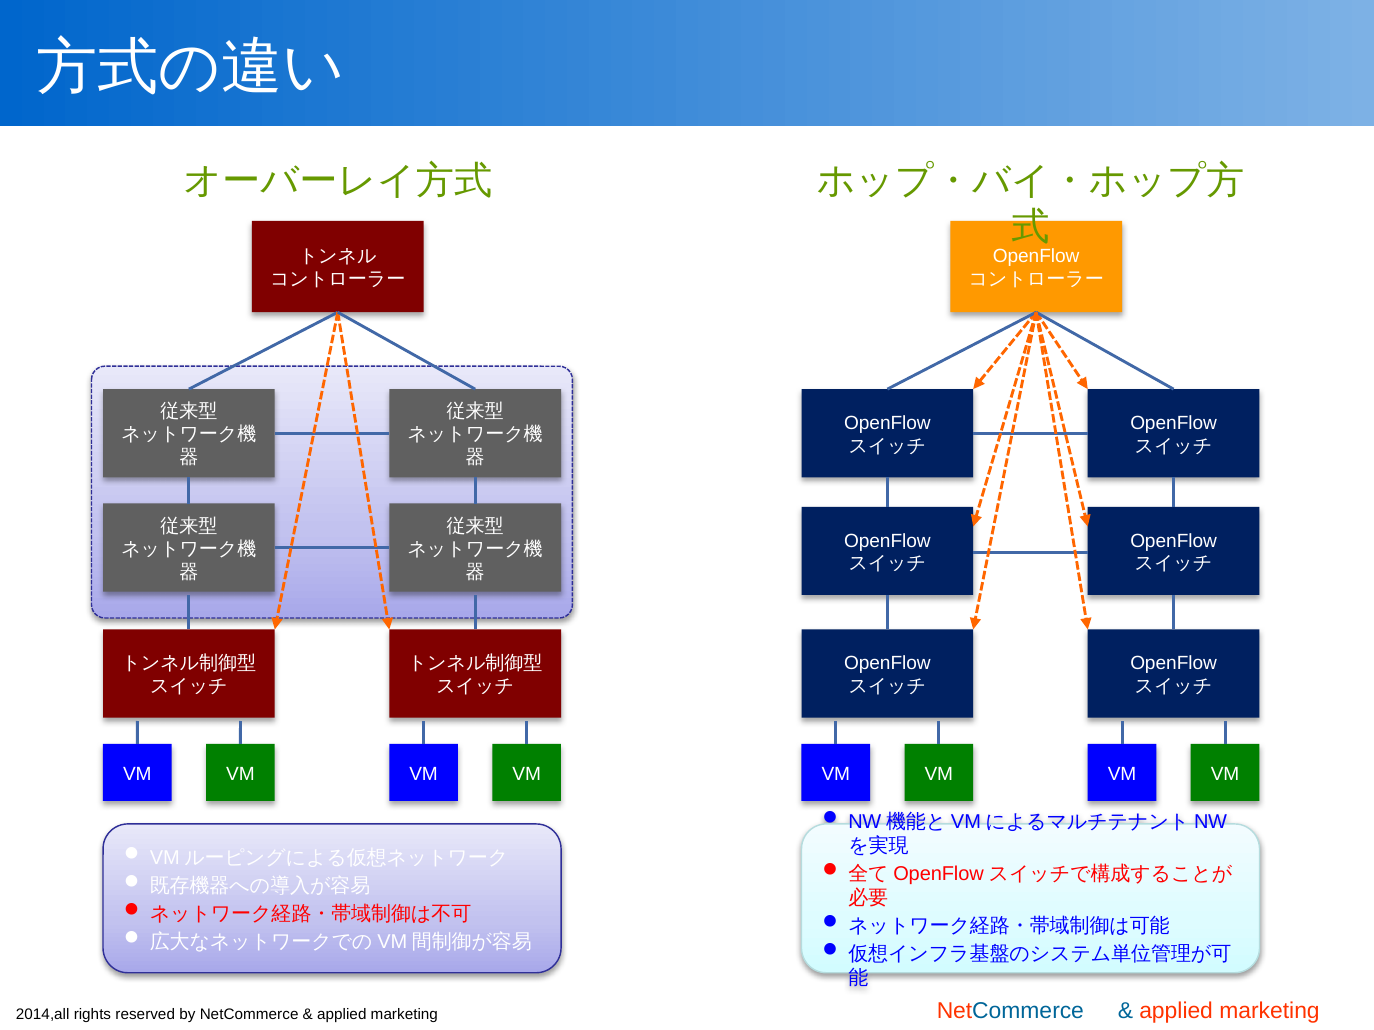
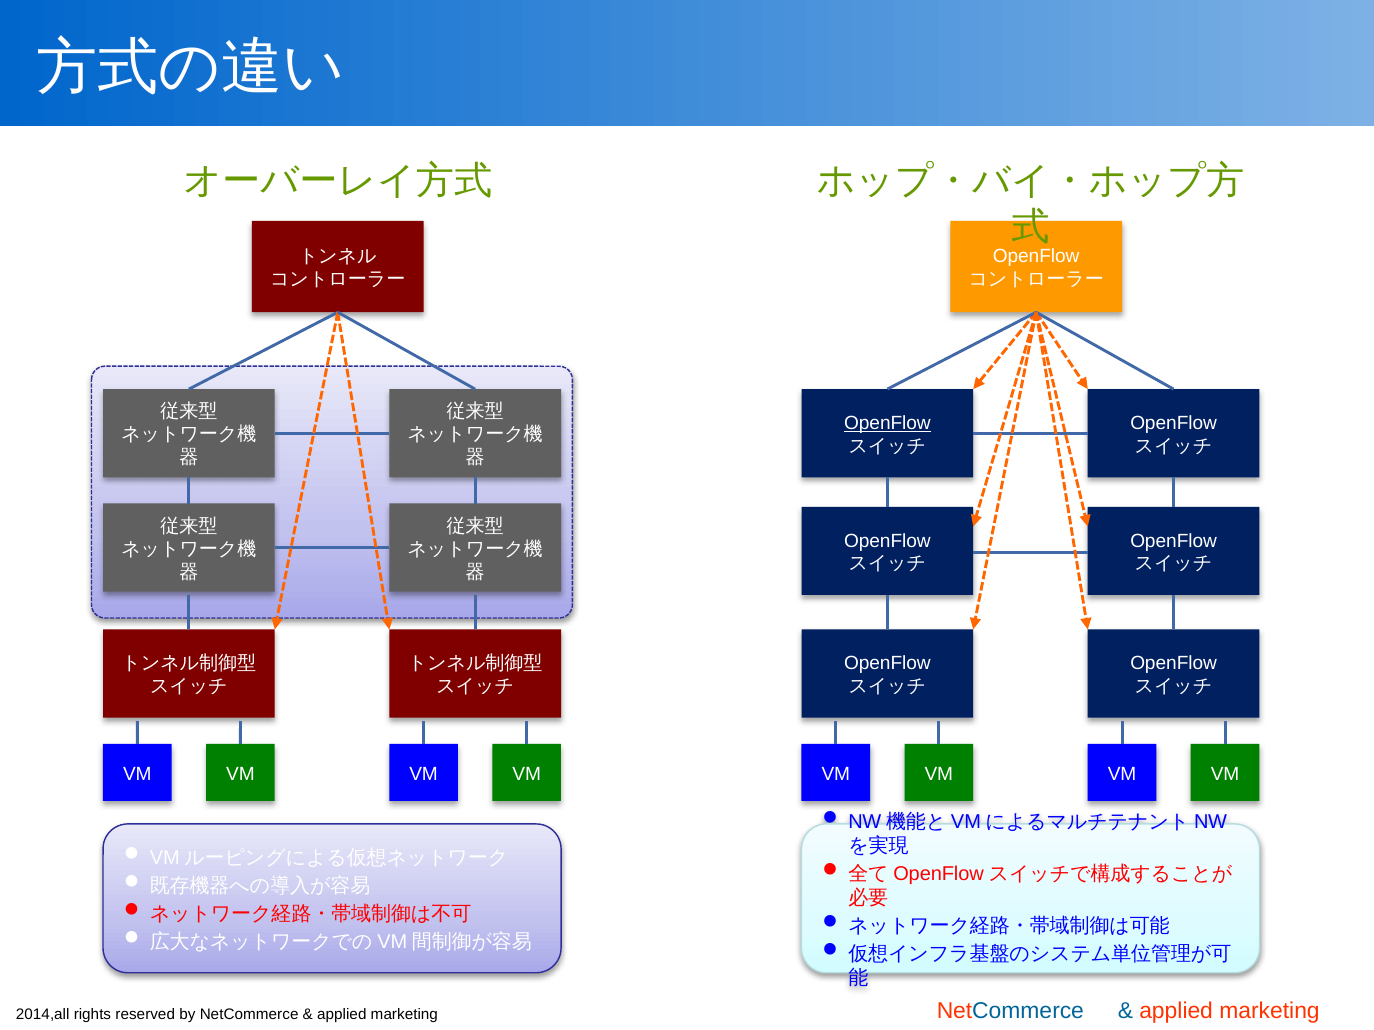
OpenFlow underline: none -> present (887, 423)
